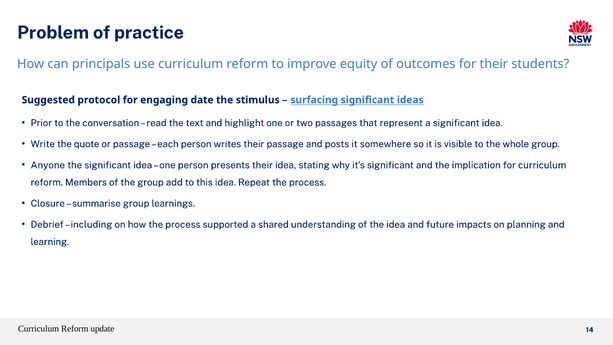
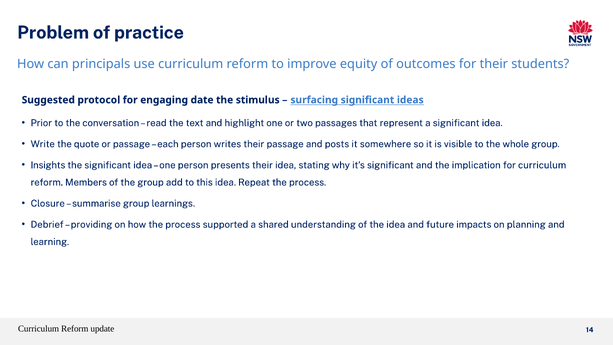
Anyone: Anyone -> Insights (48, 165)
including: including -> providing (92, 224)
